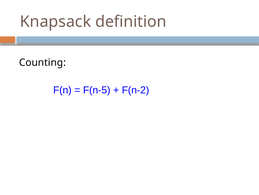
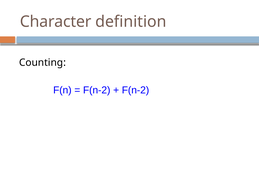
Knapsack: Knapsack -> Character (56, 22)
F(n-5: F(n-5 -> F(n-2 (97, 90)
